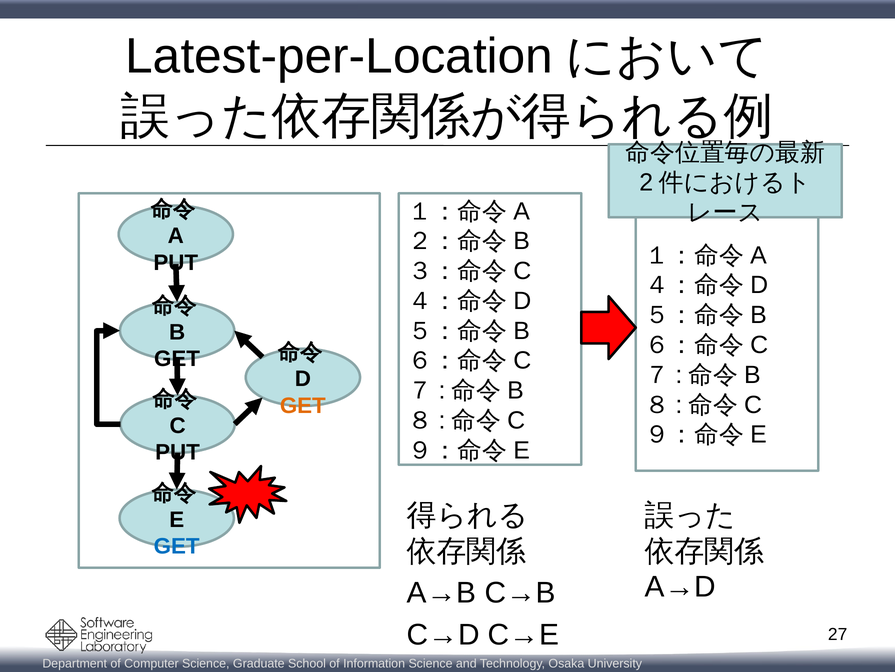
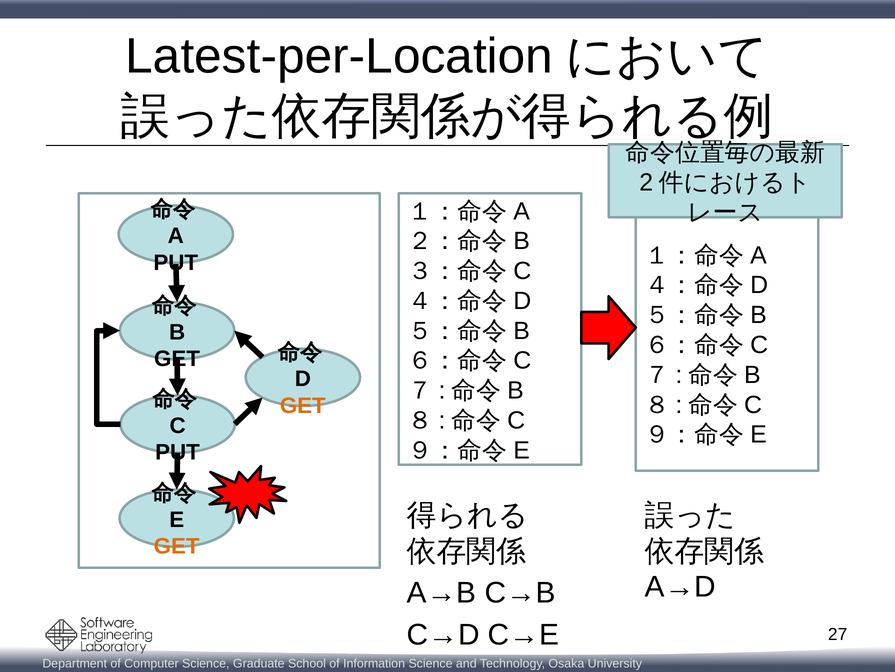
GET colour: blue -> orange (177, 546)
